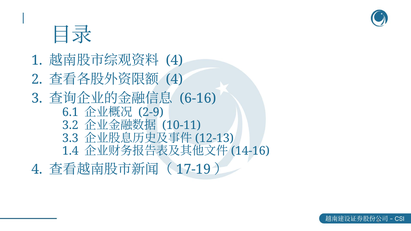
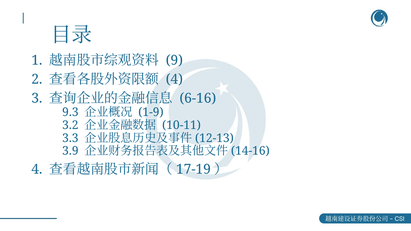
4: 4 -> 9 (174, 60)
6.1: 6.1 -> 9.3 (70, 112)
2-9: 2-9 -> 1-9 (151, 112)
1.4: 1.4 -> 3.9 (70, 151)
